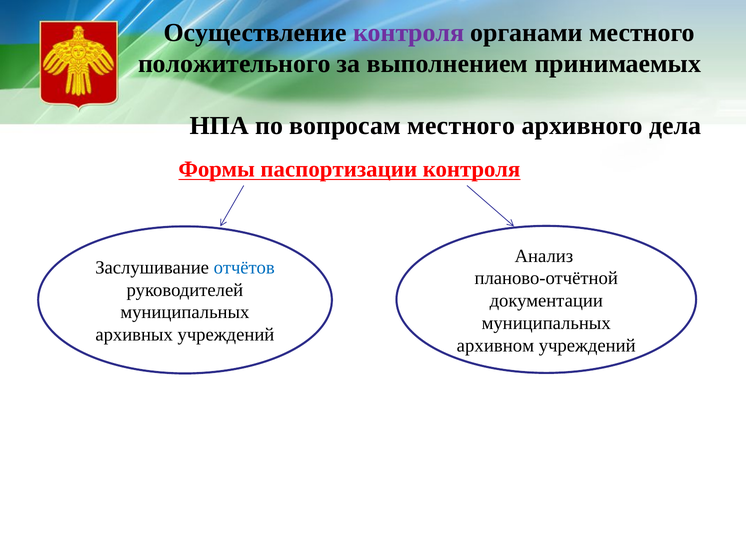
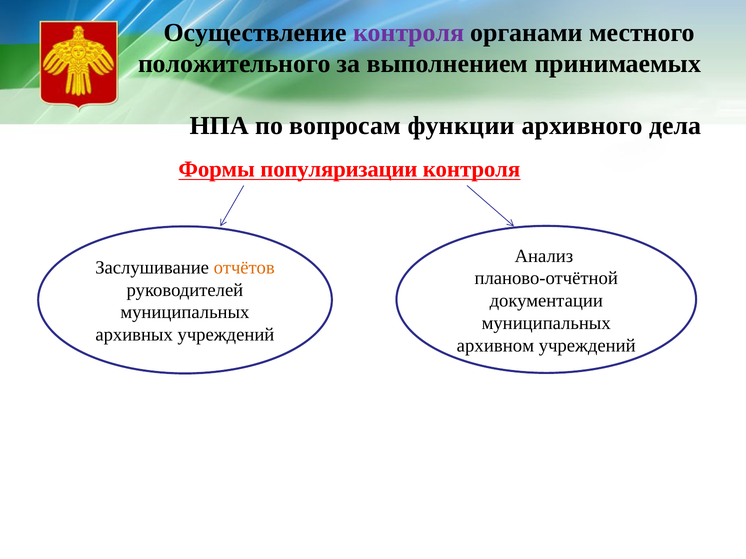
вопросам местного: местного -> функции (461, 126)
паспортизации: паспортизации -> популяризации (339, 169)
отчётов colour: blue -> orange (244, 268)
